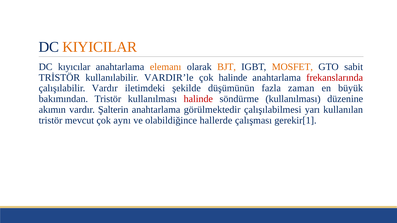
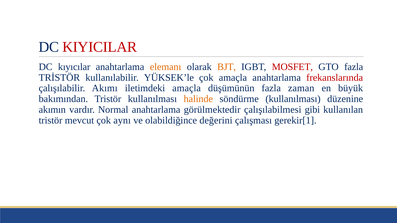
KIYICILAR colour: orange -> red (100, 47)
MOSFET colour: orange -> red (292, 67)
GTO sabit: sabit -> fazla (354, 67)
VARDIR’le: VARDIR’le -> YÜKSEK’le (169, 78)
çok halinde: halinde -> amaçla (233, 78)
çalışılabilir Vardır: Vardır -> Akımı (105, 88)
iletimdeki şekilde: şekilde -> amaçla (187, 88)
halinde colour: red -> orange (198, 99)
Şalterin: Şalterin -> Normal (113, 110)
yarı: yarı -> gibi (312, 110)
hallerde: hallerde -> değerini (216, 120)
